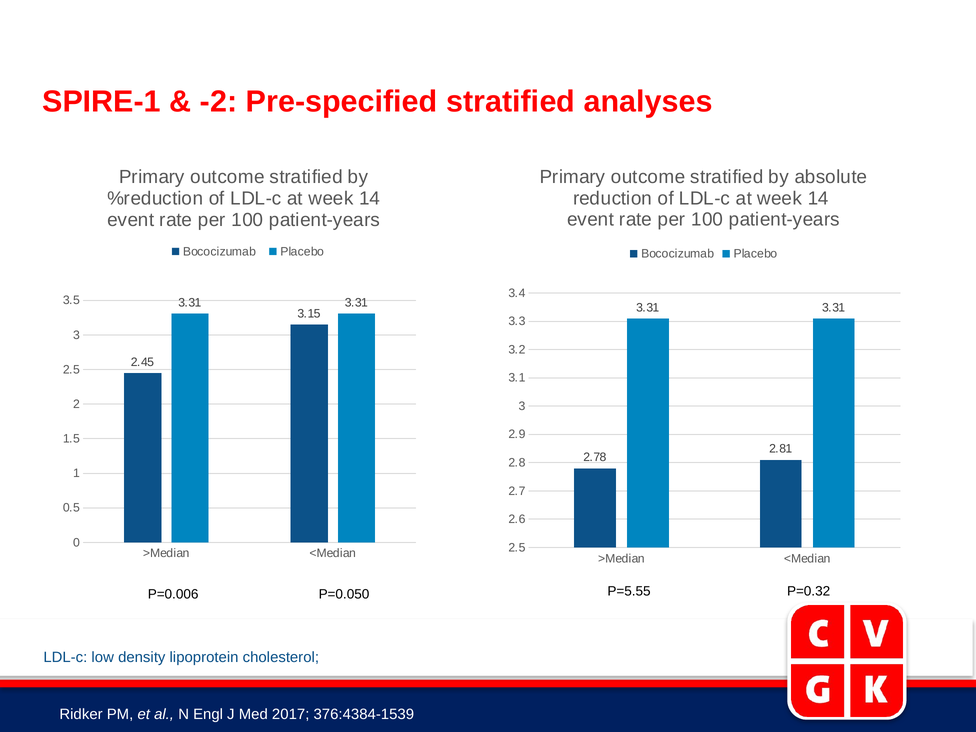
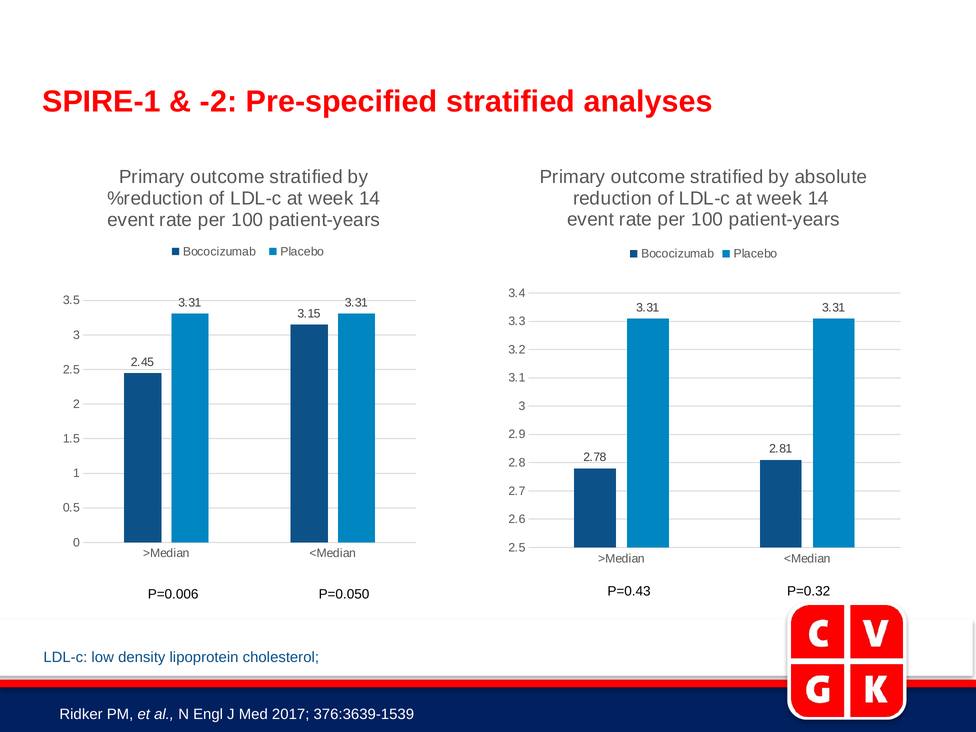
P=5.55: P=5.55 -> P=0.43 (629, 591)
376:4384-1539: 376:4384-1539 -> 376:3639-1539 (364, 714)
